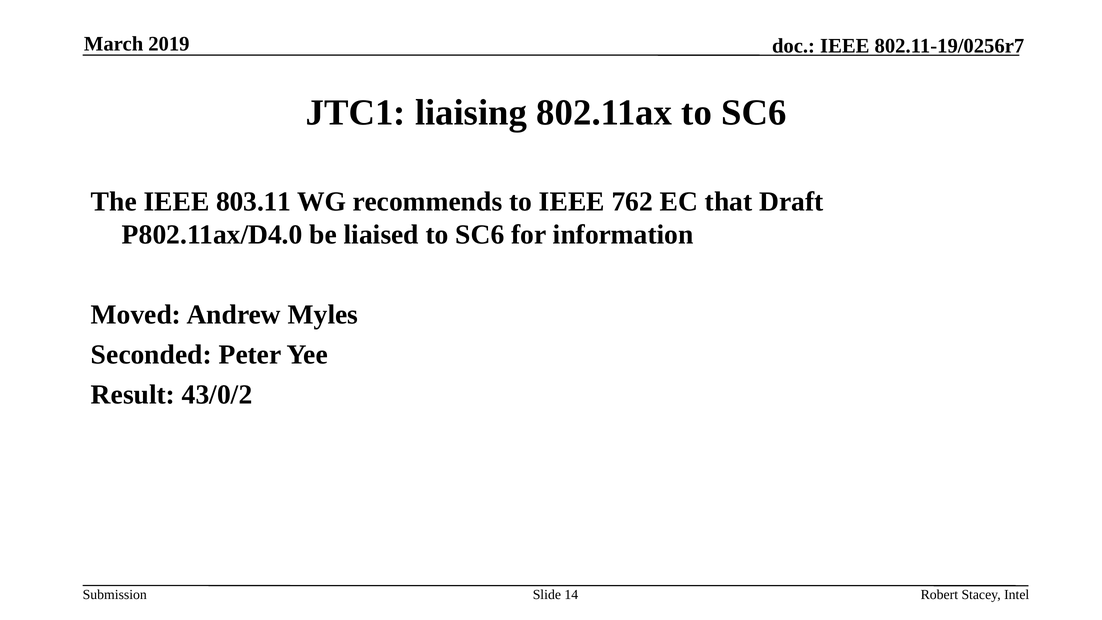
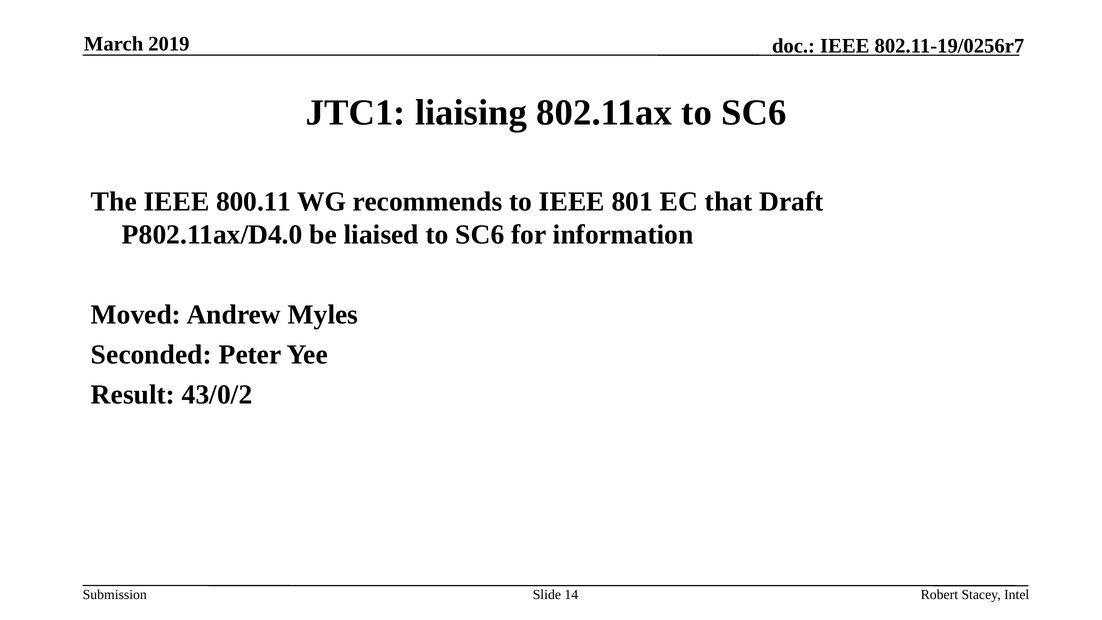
803.11: 803.11 -> 800.11 (254, 202)
762: 762 -> 801 (632, 202)
